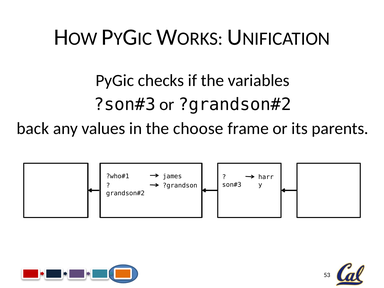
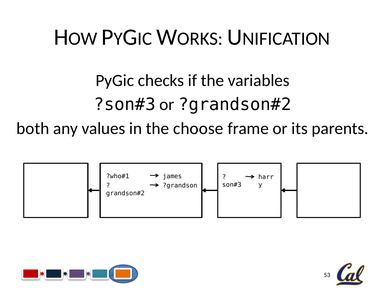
back: back -> both (33, 128)
